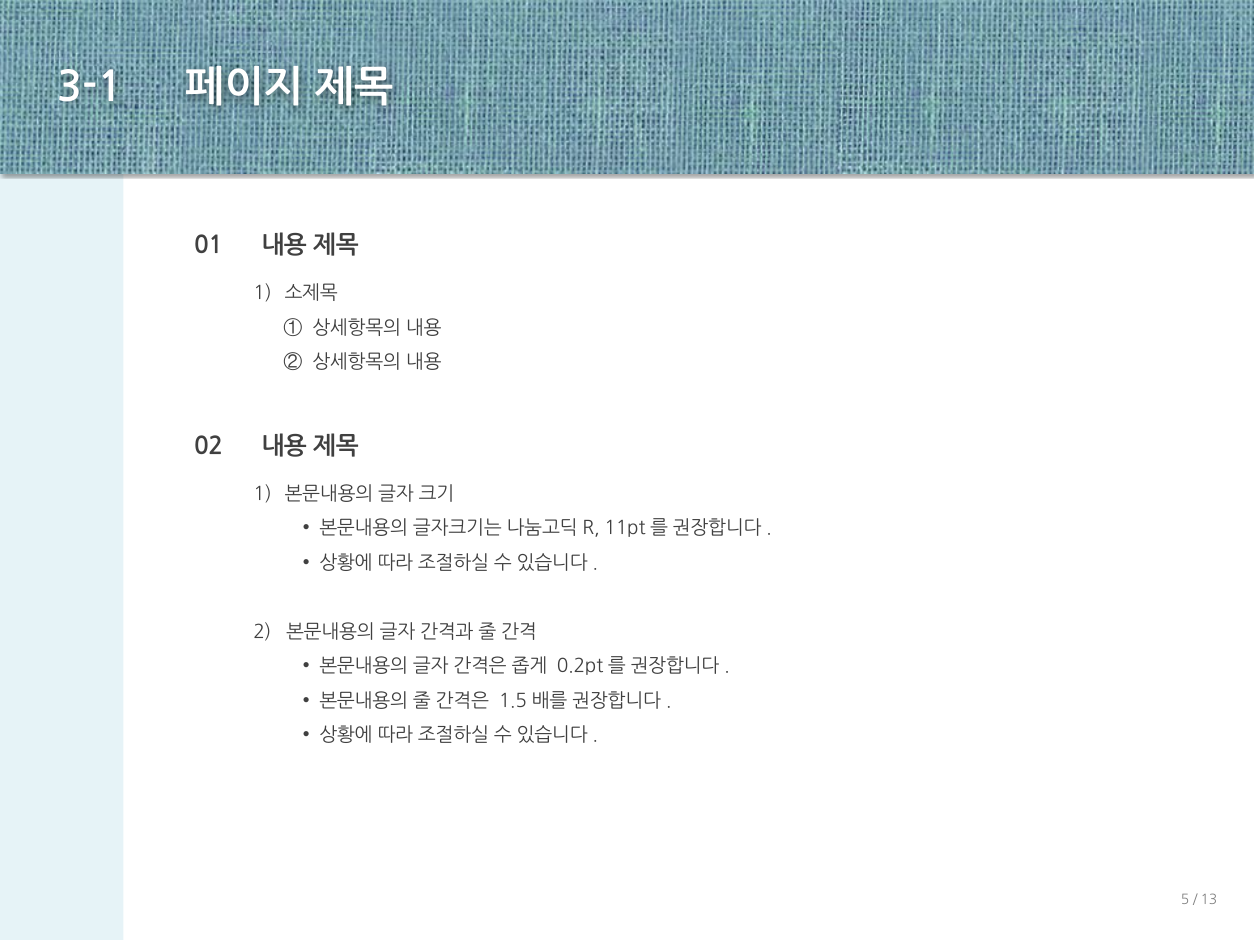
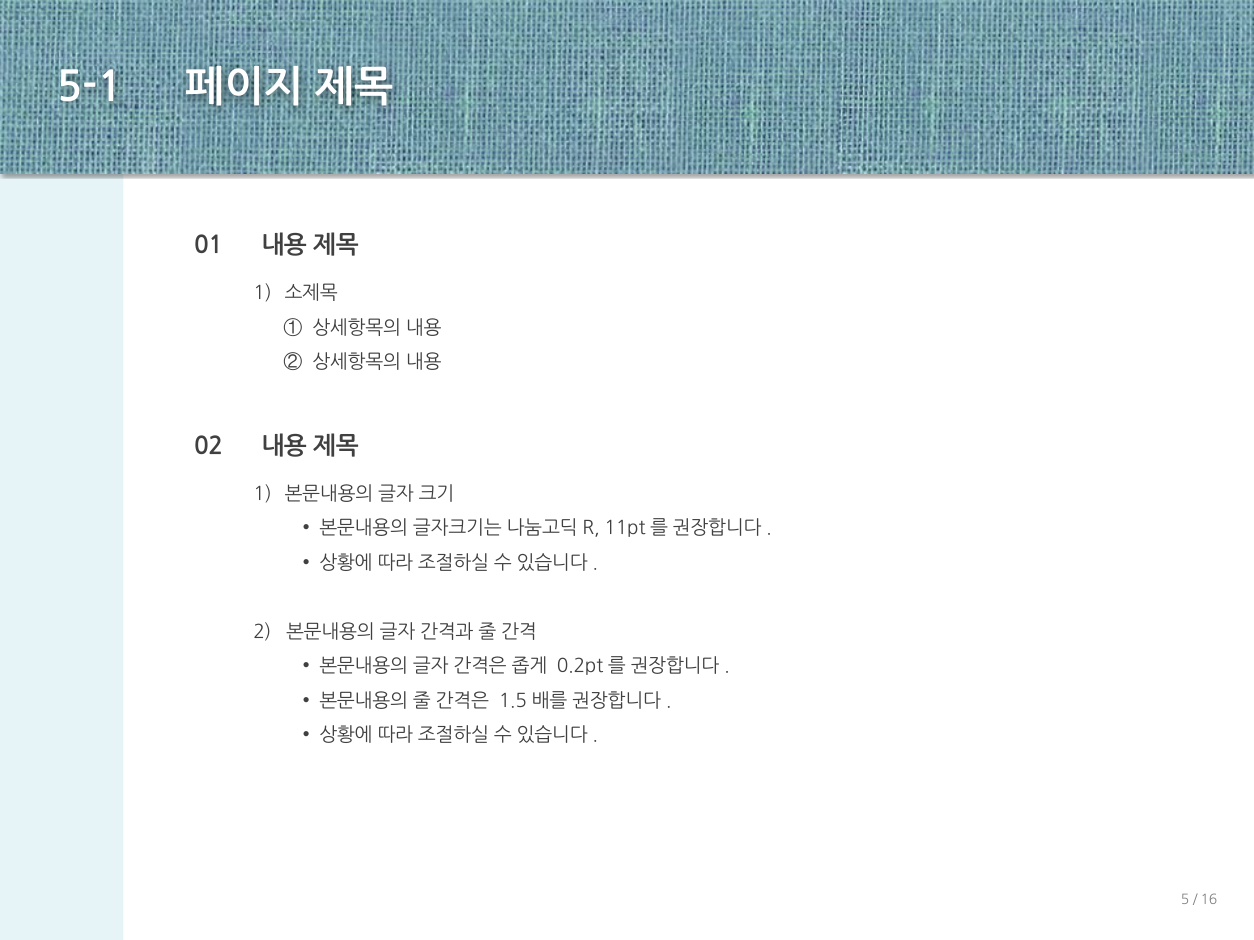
3-1: 3-1 -> 5-1 (90, 88)
13: 13 -> 16 (1209, 900)
